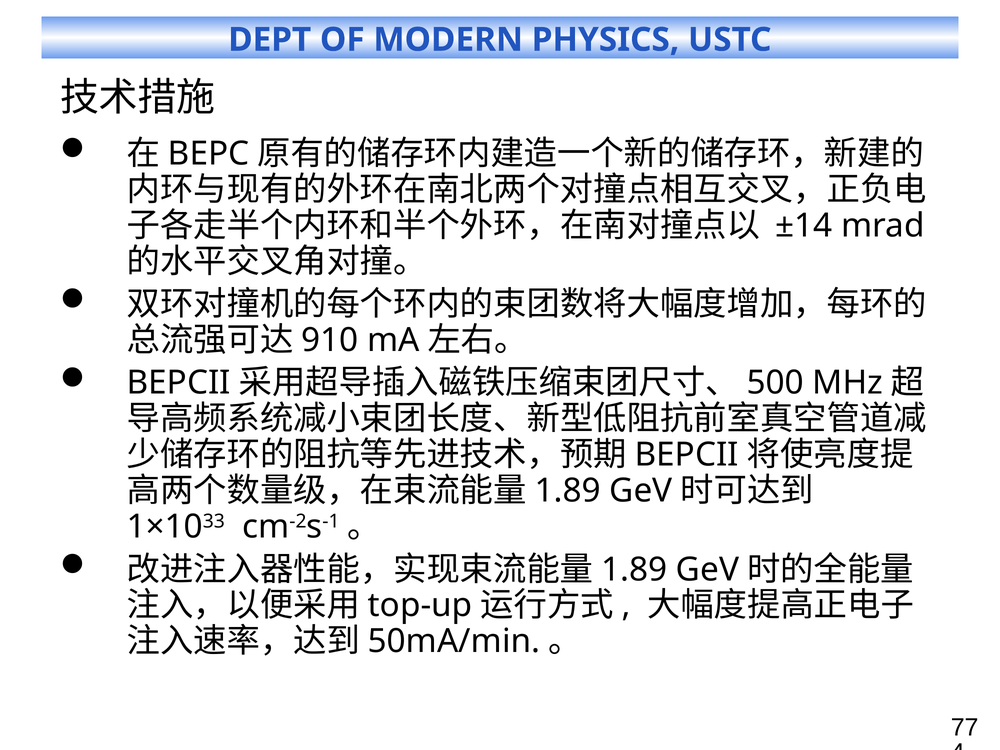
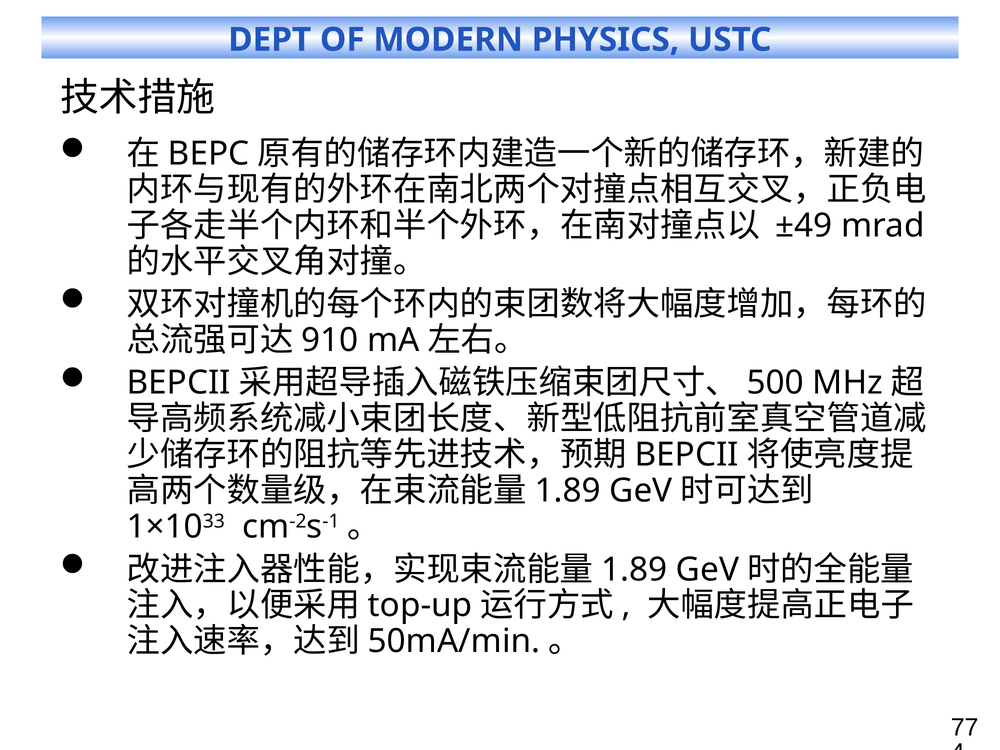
±14: ±14 -> ±49 (804, 226)
